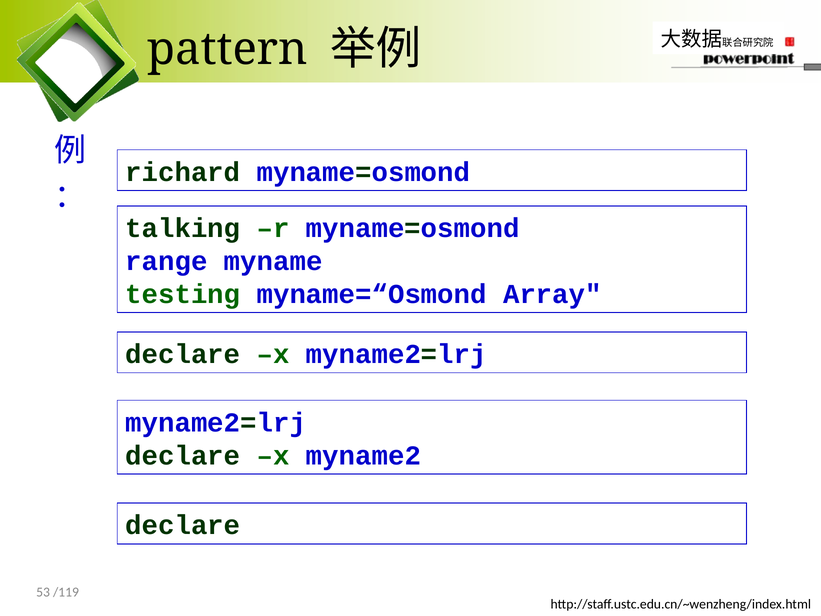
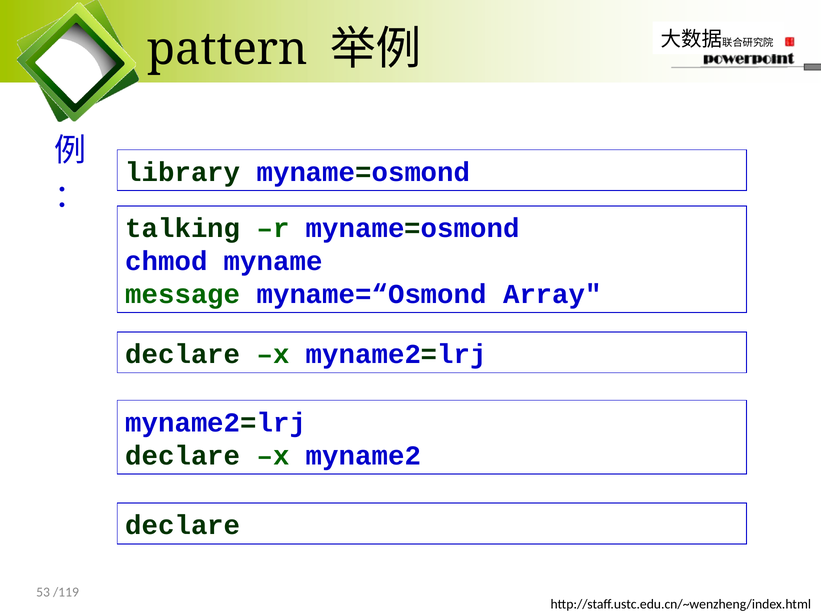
richard: richard -> library (183, 172)
range: range -> chmod (166, 261)
testing: testing -> message (183, 294)
